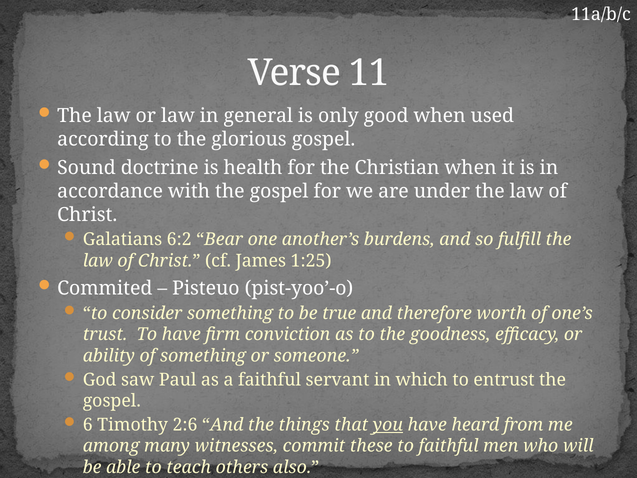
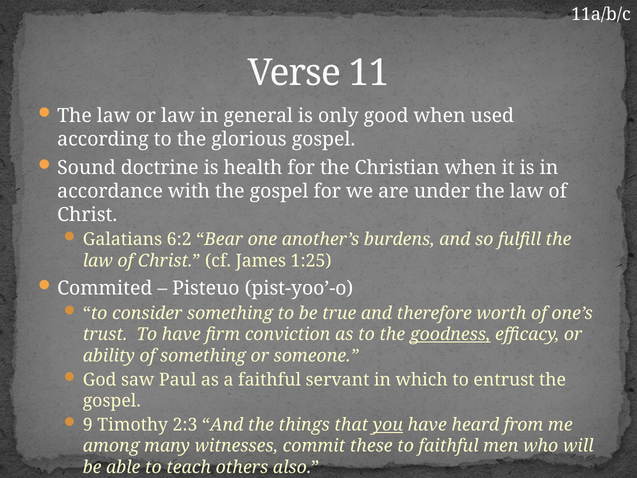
goodness underline: none -> present (450, 334)
6: 6 -> 9 (88, 425)
2:6: 2:6 -> 2:3 (185, 425)
